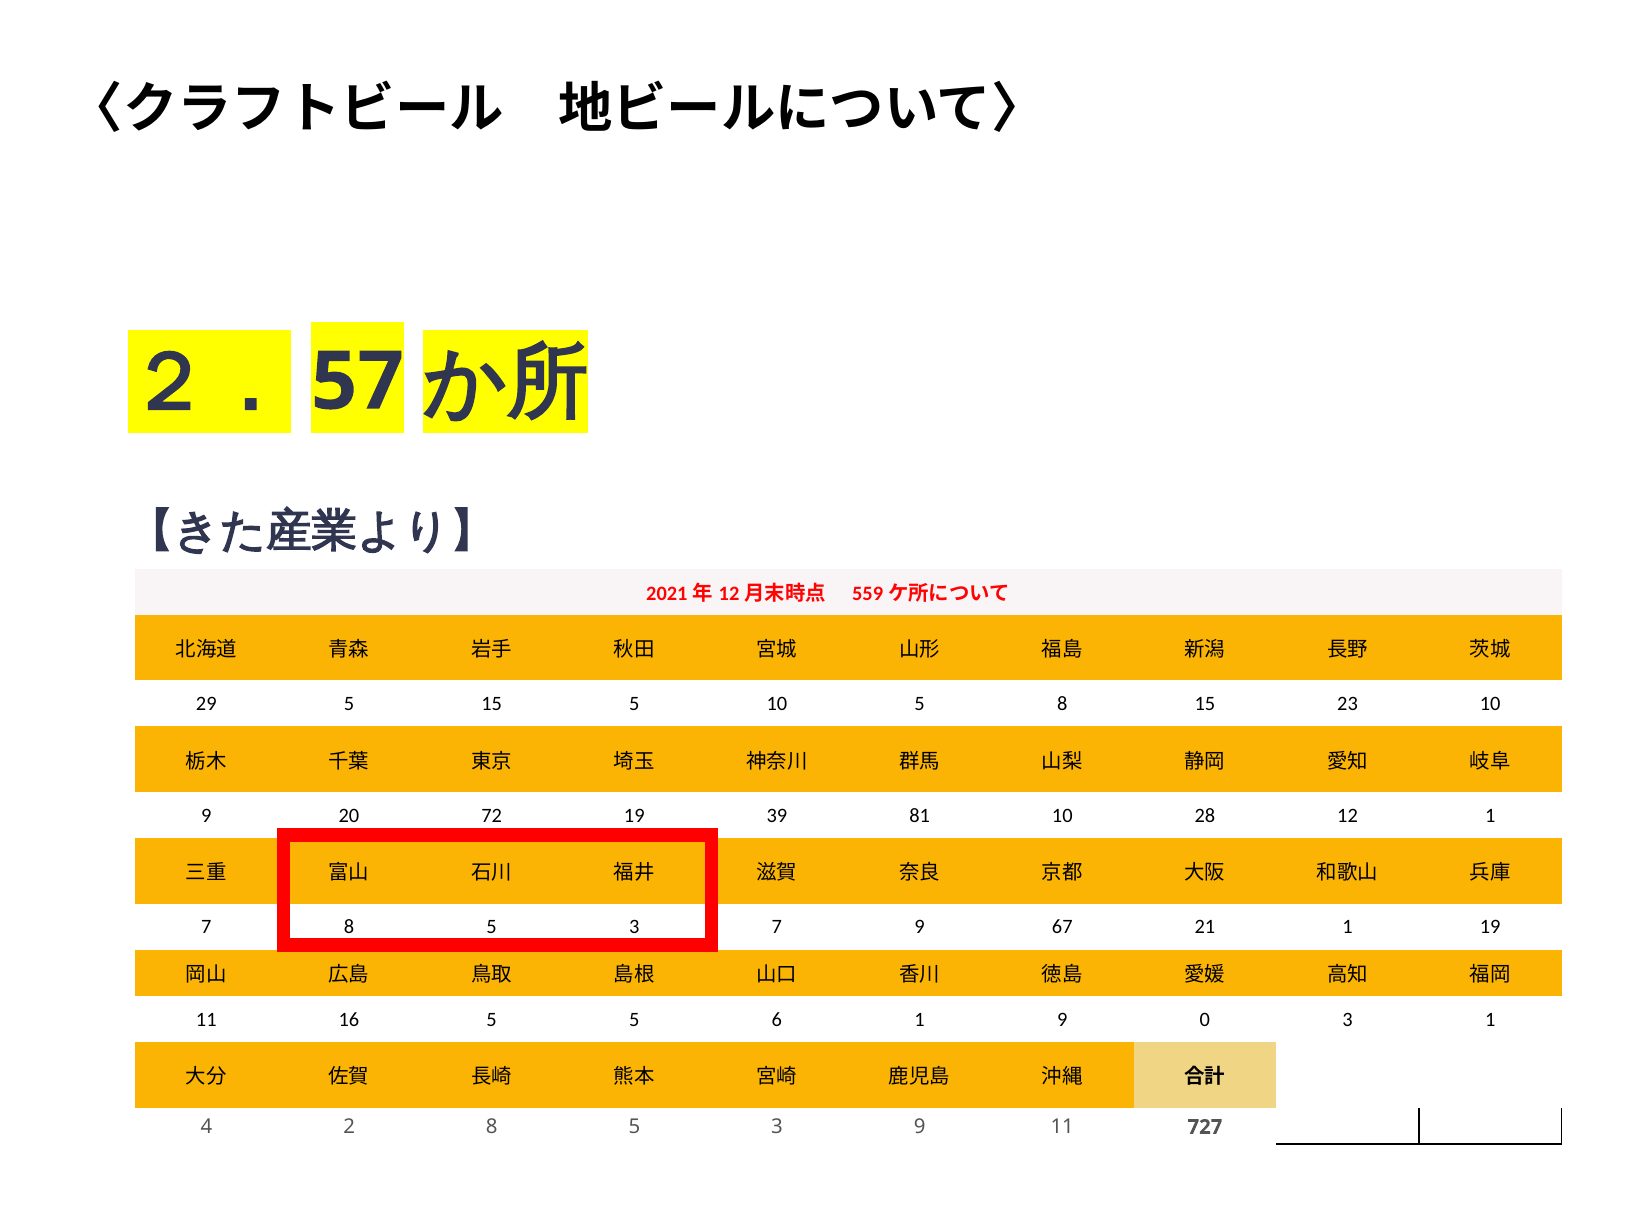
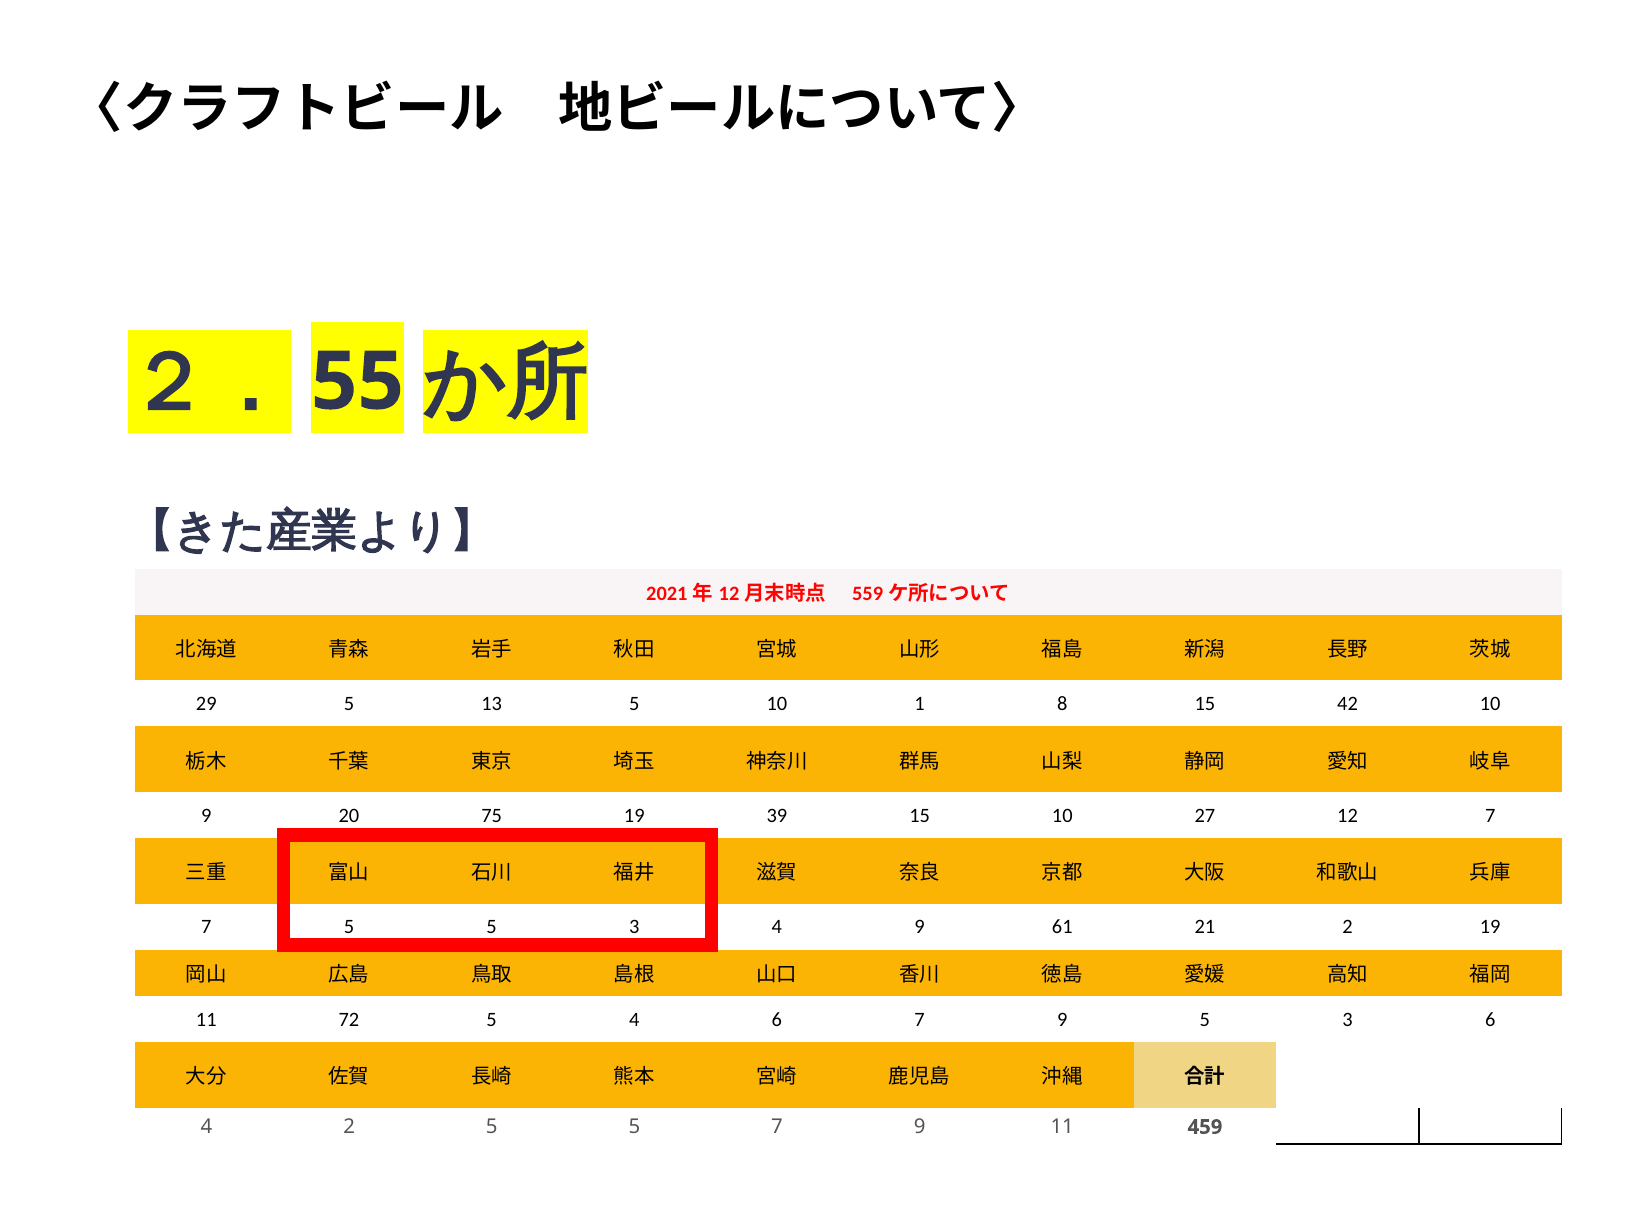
57: 57 -> 55 (357, 382)
5 15: 15 -> 13 (492, 704)
10 5: 5 -> 1 (920, 704)
23: 23 -> 42 (1348, 704)
72: 72 -> 75 (492, 816)
39 81: 81 -> 15 (920, 816)
28: 28 -> 27 (1205, 816)
12 1: 1 -> 7 (1490, 816)
7 8: 8 -> 5 (349, 928)
3 7: 7 -> 4 (777, 928)
67: 67 -> 61 (1062, 928)
21 1: 1 -> 2 (1348, 928)
16: 16 -> 72 (349, 1020)
5 5: 5 -> 4 (634, 1020)
6 1: 1 -> 7 (920, 1020)
9 0: 0 -> 5 (1205, 1020)
3 1: 1 -> 6 (1490, 1020)
2 8: 8 -> 5 (492, 1128)
3: 3 -> 7 (777, 1128)
727: 727 -> 459 (1205, 1128)
